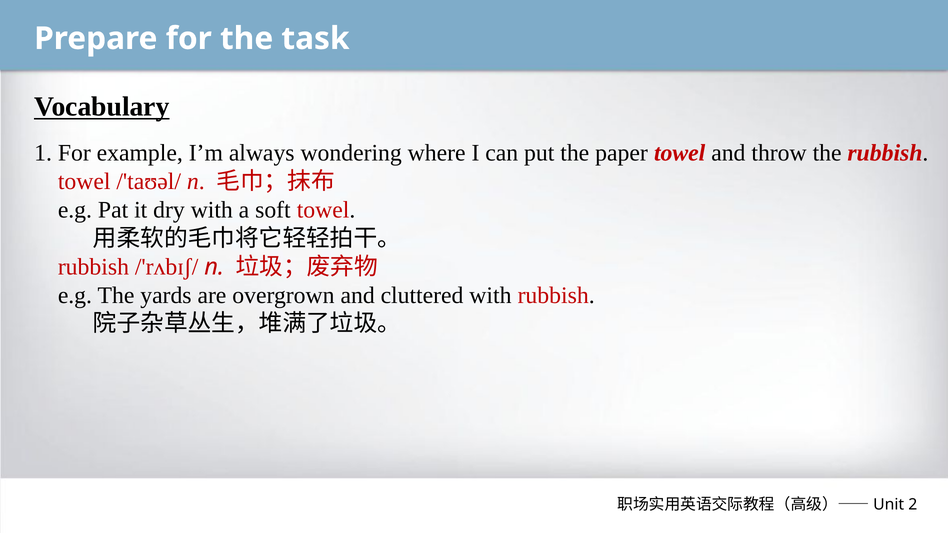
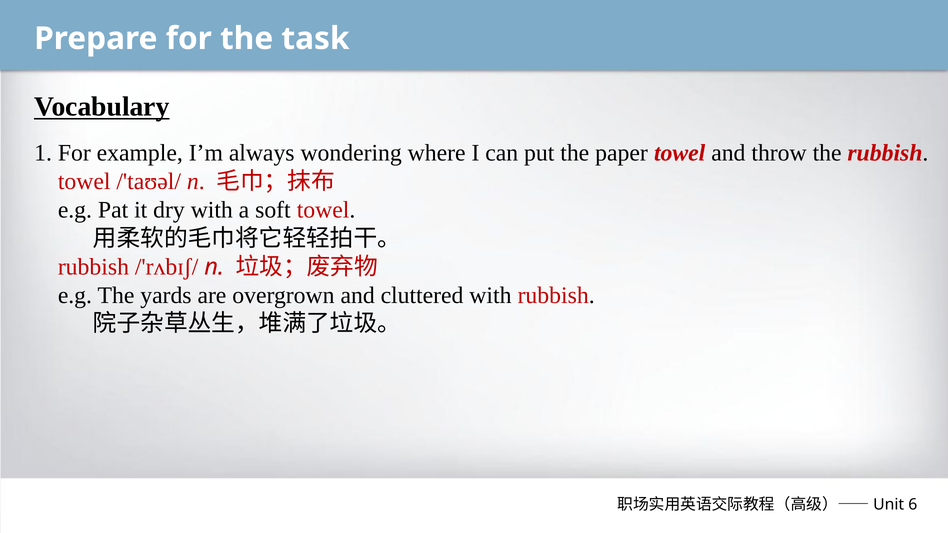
2: 2 -> 6 (913, 505)
